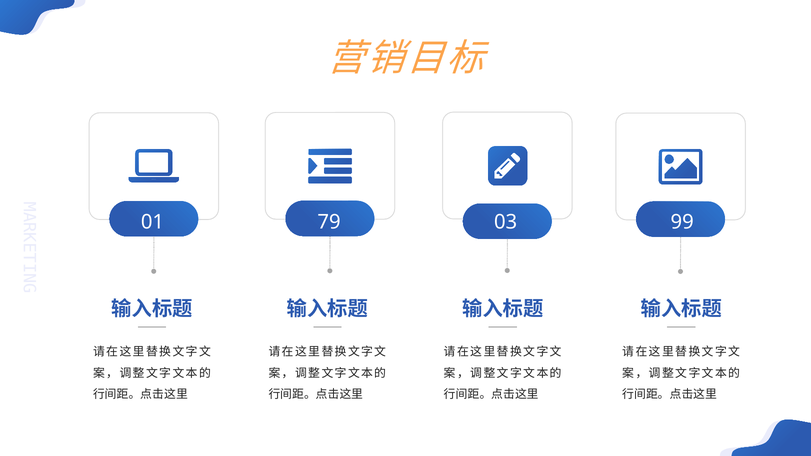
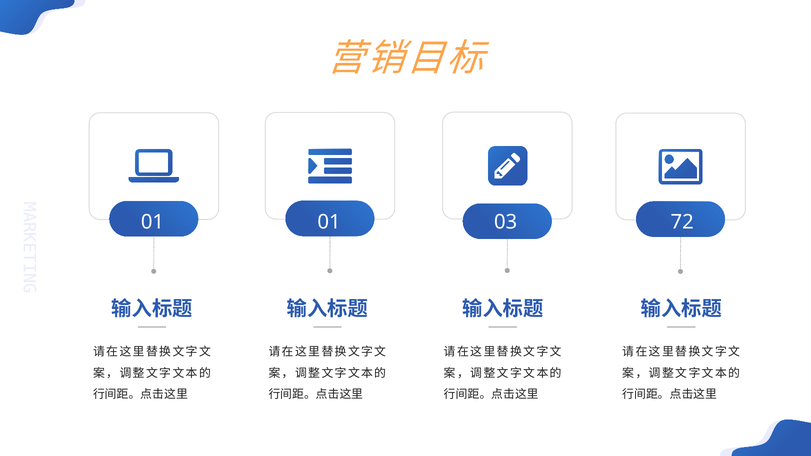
01 79: 79 -> 01 (329, 222)
99: 99 -> 72 (682, 222)
